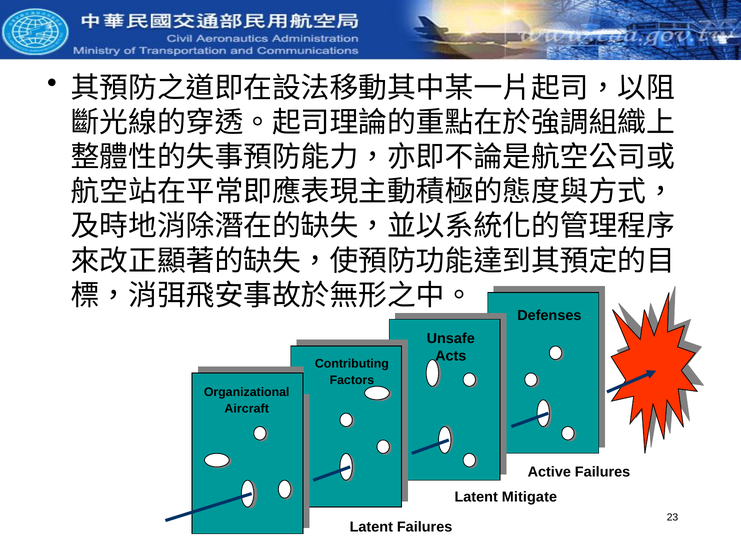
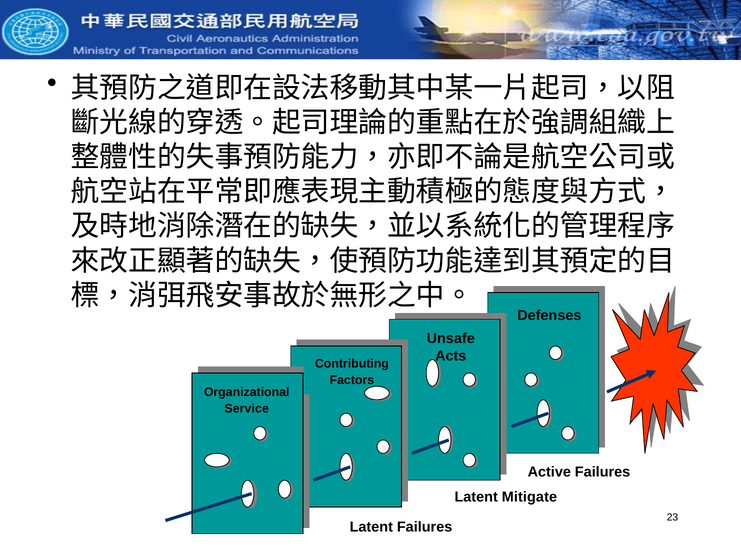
Aircraft: Aircraft -> Service (247, 409)
